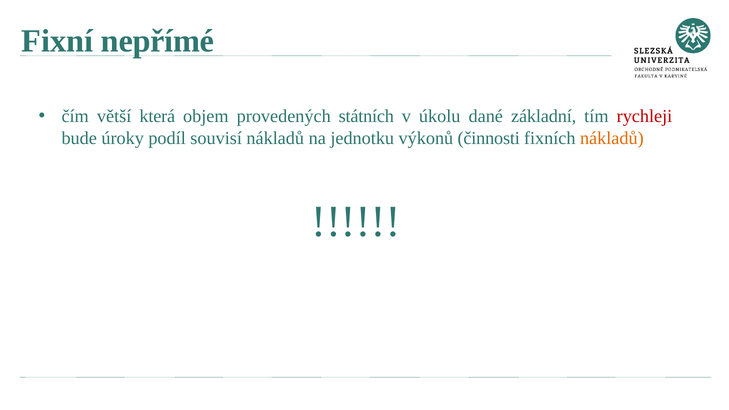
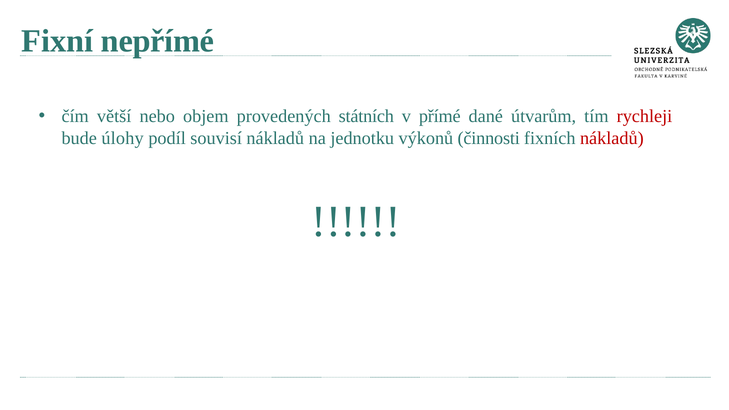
která: která -> nebo (157, 116)
úkolu: úkolu -> přímé (440, 116)
základní: základní -> útvarům (544, 116)
úroky: úroky -> úlohy (123, 138)
nákladů colour: orange -> red (612, 138)
